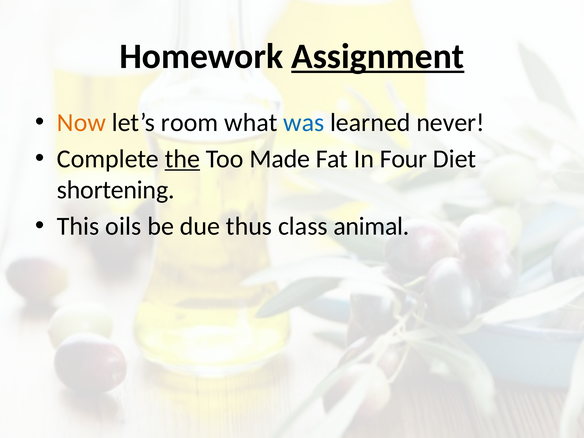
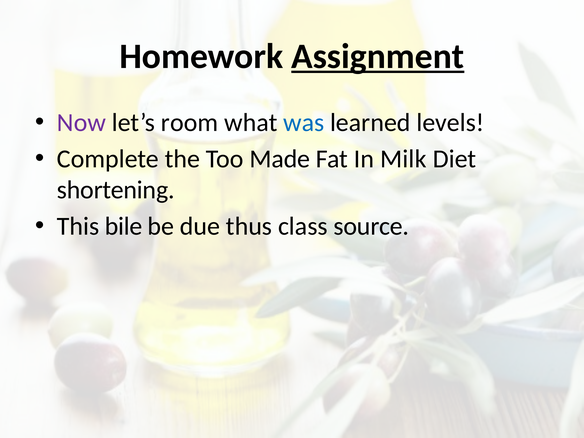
Now colour: orange -> purple (81, 123)
never: never -> levels (450, 123)
the underline: present -> none (182, 159)
Four: Four -> Milk (403, 159)
oils: oils -> bile (124, 226)
animal: animal -> source (371, 226)
